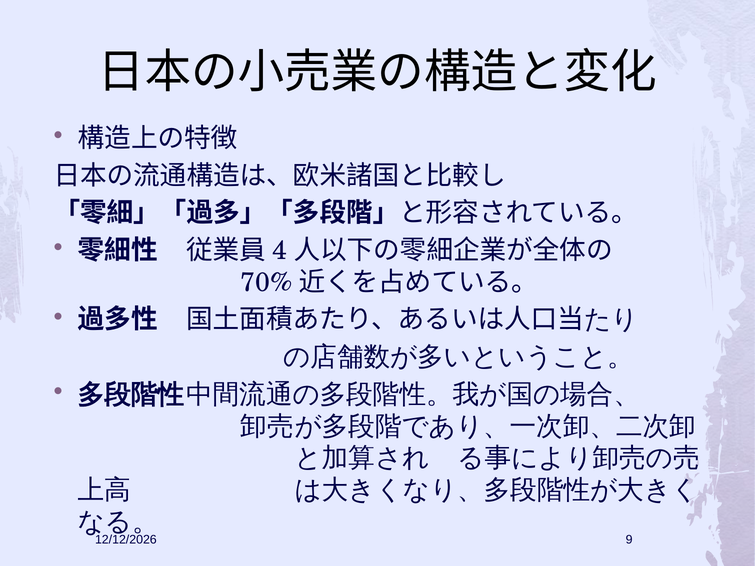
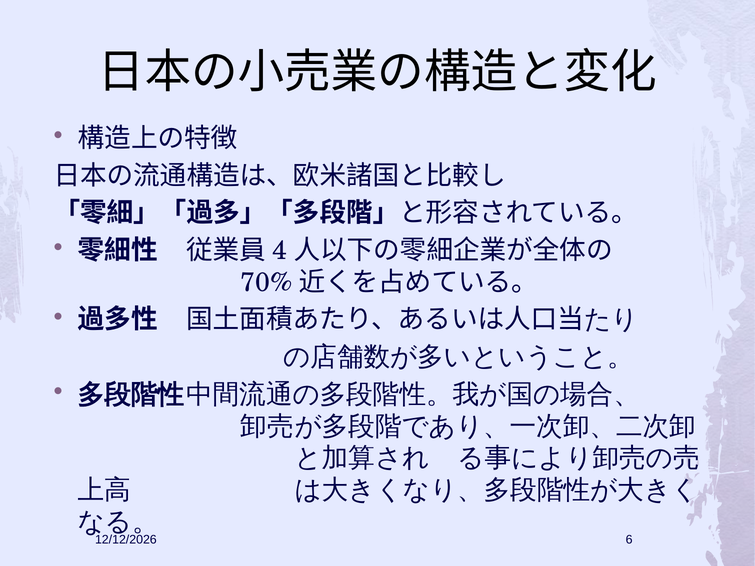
9: 9 -> 6 (629, 540)
